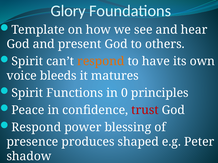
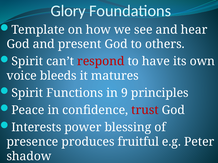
respond colour: orange -> red (101, 61)
0: 0 -> 9 (124, 93)
Respond: Respond -> Interests (36, 128)
shaped: shaped -> fruitful (138, 142)
